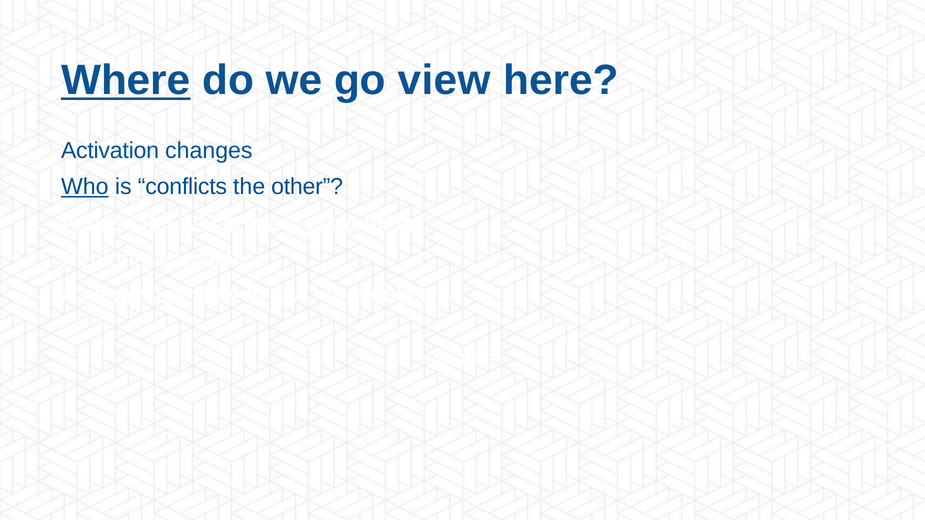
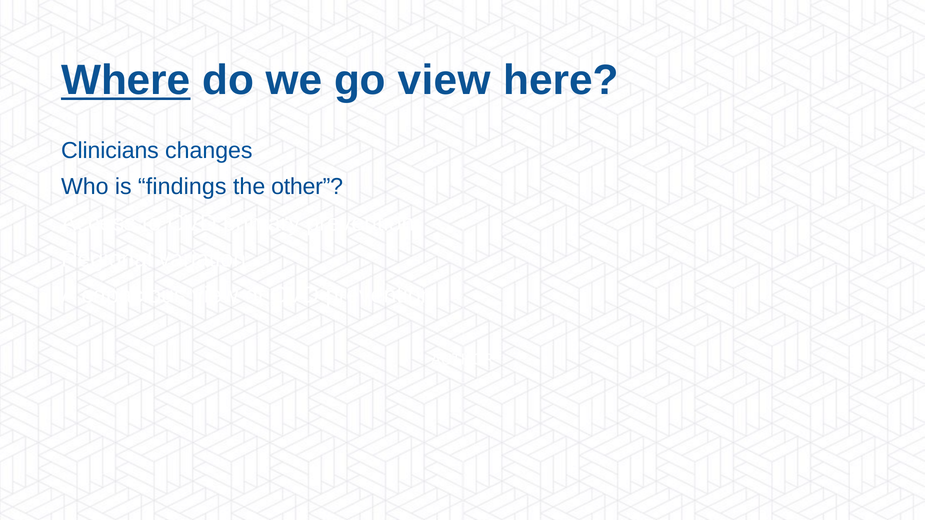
Activation: Activation -> Clinicians (110, 151)
Who underline: present -> none (85, 187)
conflicts: conflicts -> findings (182, 187)
